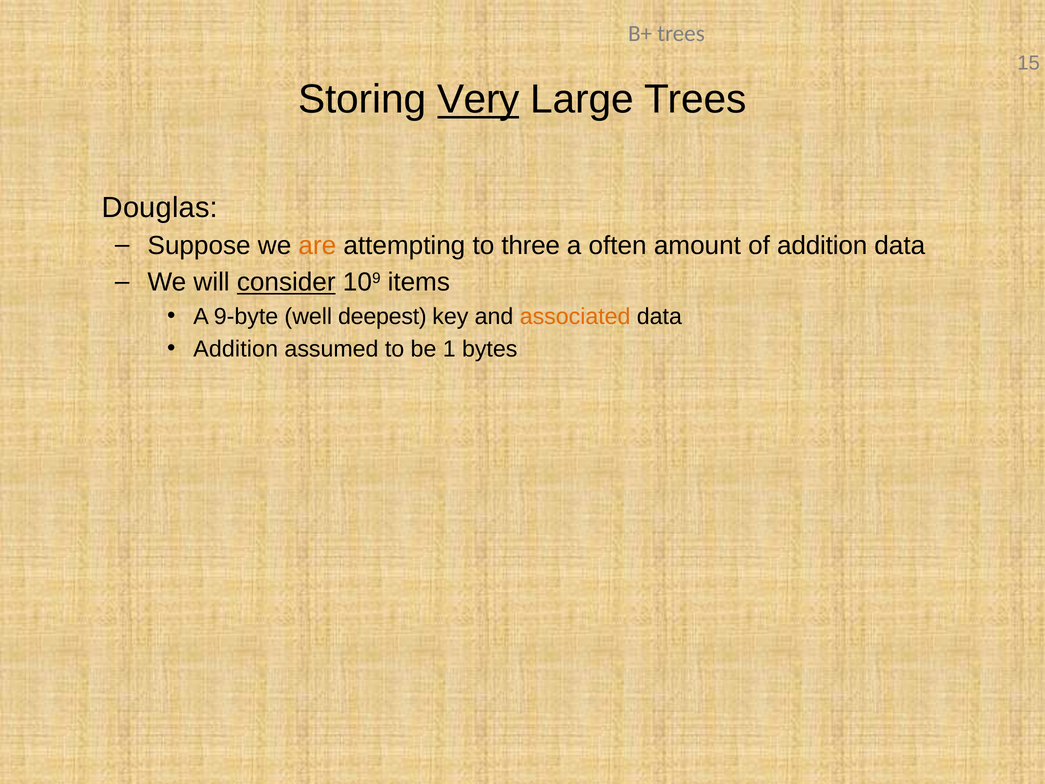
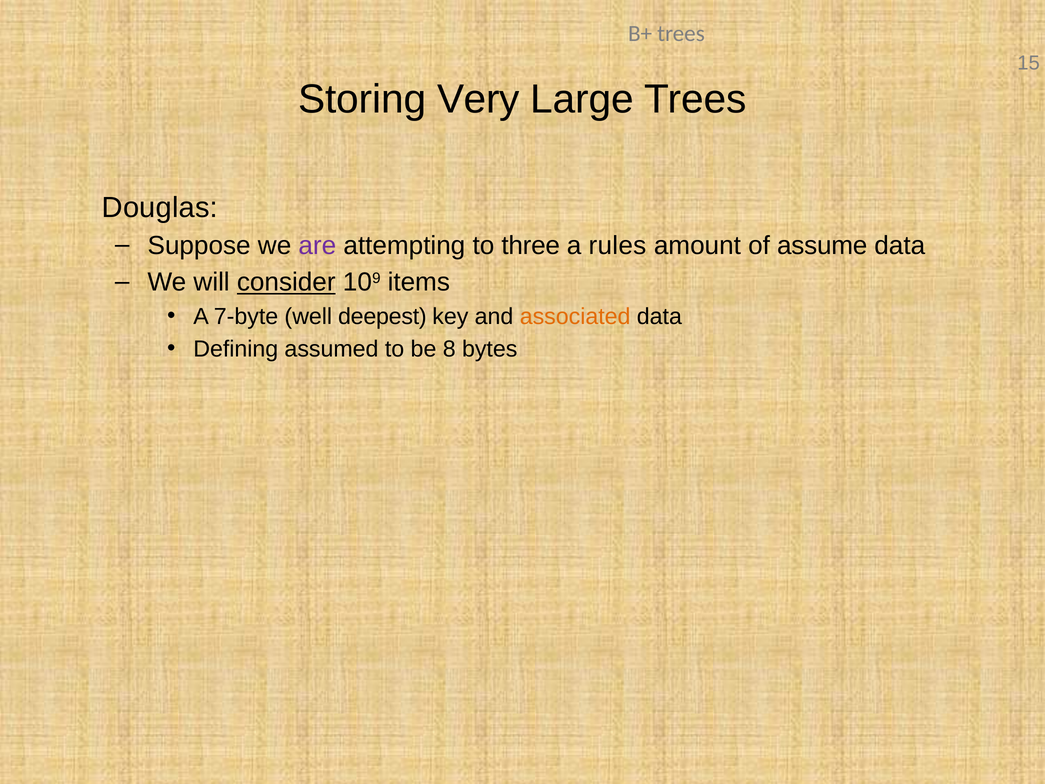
Very underline: present -> none (478, 100)
are colour: orange -> purple (317, 246)
often: often -> rules (617, 246)
of addition: addition -> assume (822, 246)
9-byte: 9-byte -> 7-byte (246, 316)
Addition: Addition -> Defining (236, 349)
1: 1 -> 8 (449, 349)
